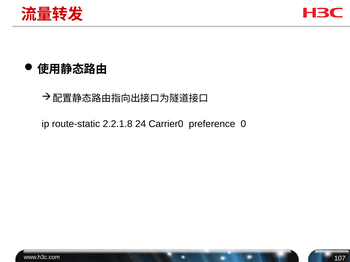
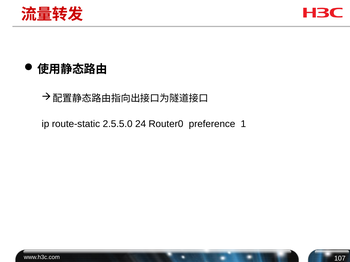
2.2.1.8: 2.2.1.8 -> 2.5.5.0 (118, 124)
Carrier0: Carrier0 -> Router0 (166, 124)
0: 0 -> 1 (243, 124)
